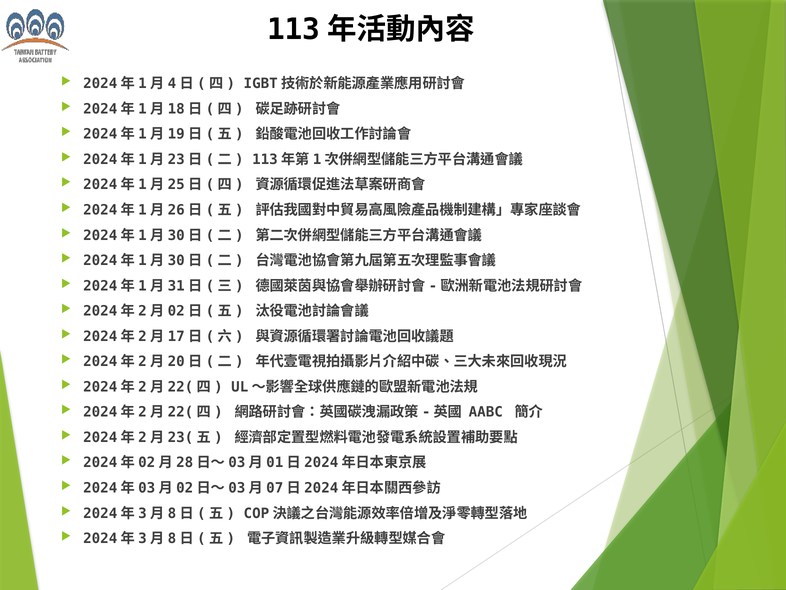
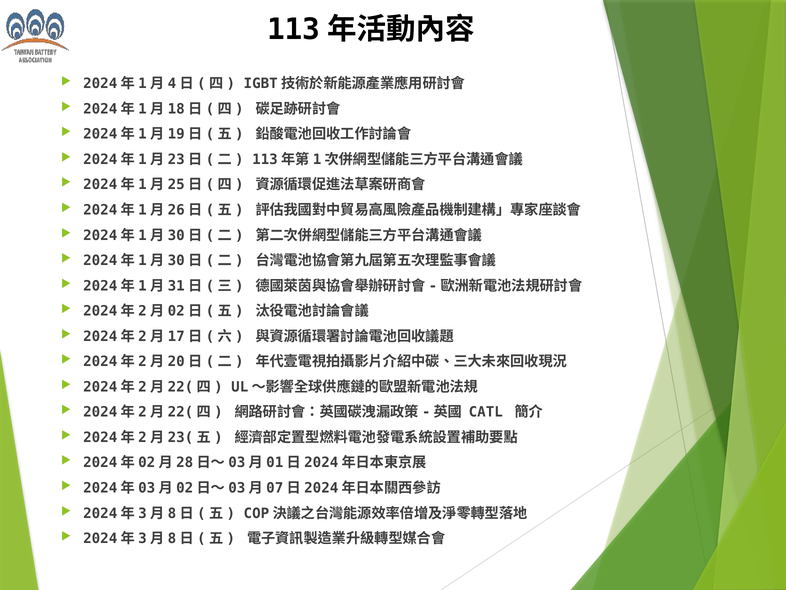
AABC: AABC -> CATL (486, 412)
